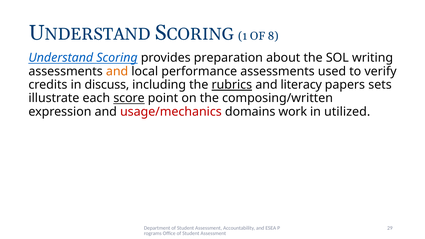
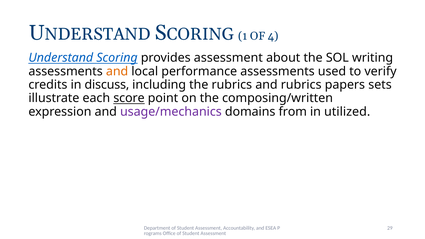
8: 8 -> 4 (273, 36)
provides preparation: preparation -> assessment (228, 58)
rubrics underline: present -> none (232, 85)
and literacy: literacy -> rubrics (301, 85)
usage/mechanics colour: red -> purple (171, 112)
work: work -> from (293, 112)
